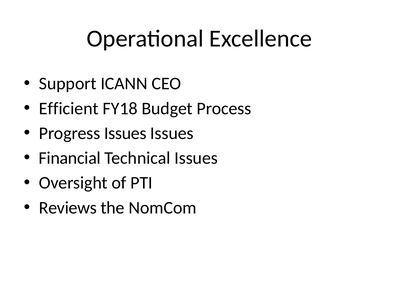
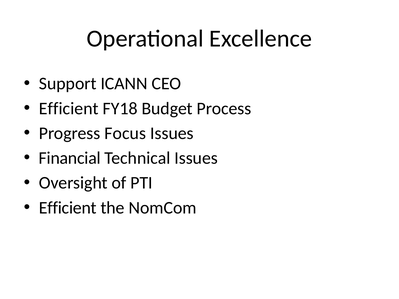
Progress Issues: Issues -> Focus (125, 133)
Reviews: Reviews -> Efficient (68, 208)
